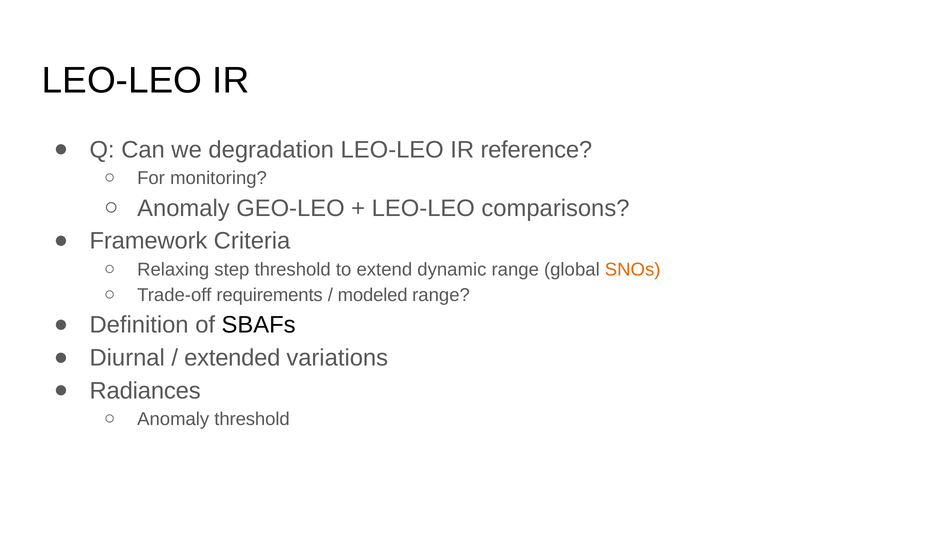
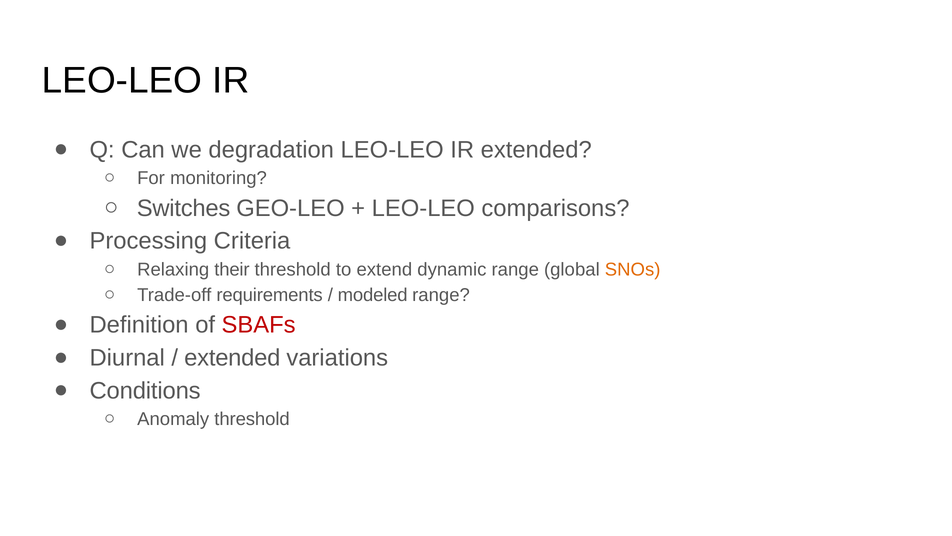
IR reference: reference -> extended (536, 150)
Anomaly: Anomaly -> Switches (184, 208)
Framework: Framework -> Processing (148, 241)
step: step -> their (232, 269)
SBAFs colour: black -> red (259, 325)
Radiances: Radiances -> Conditions (145, 390)
